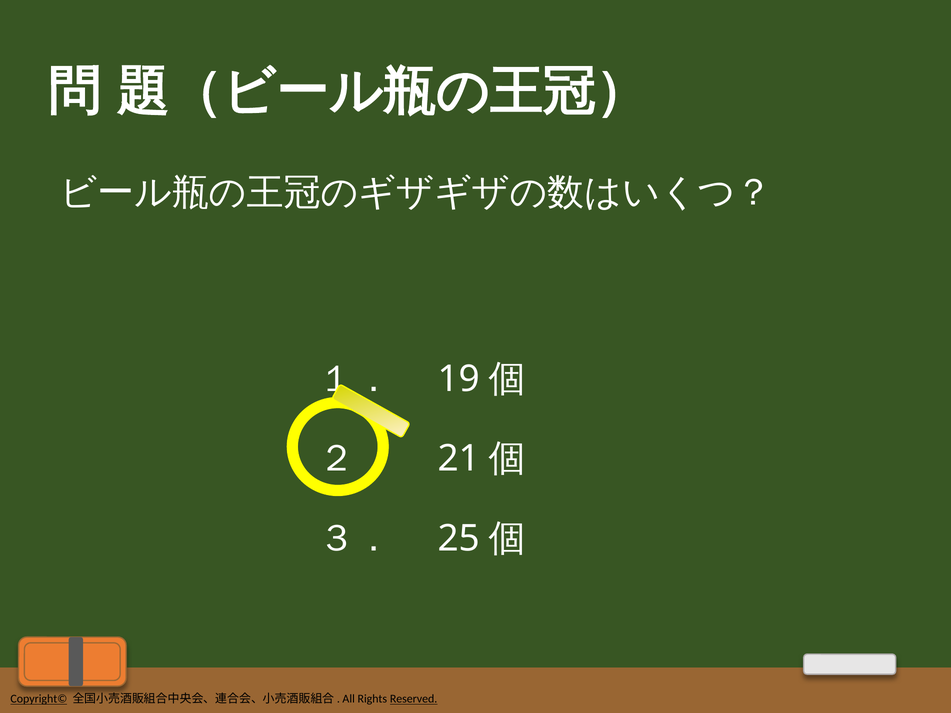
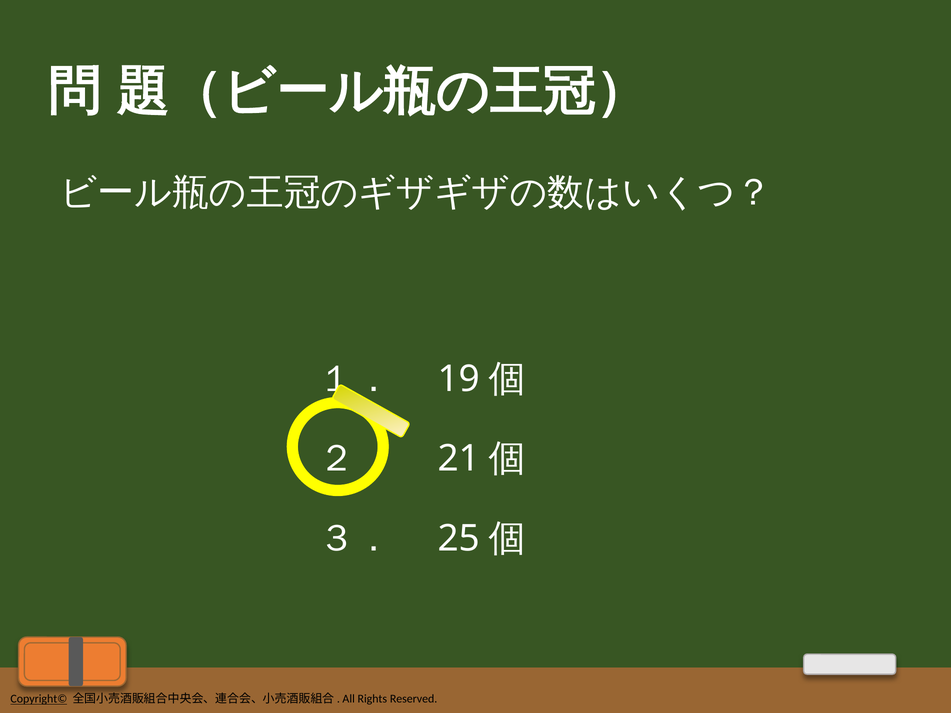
Reserved underline: present -> none (414, 699)
